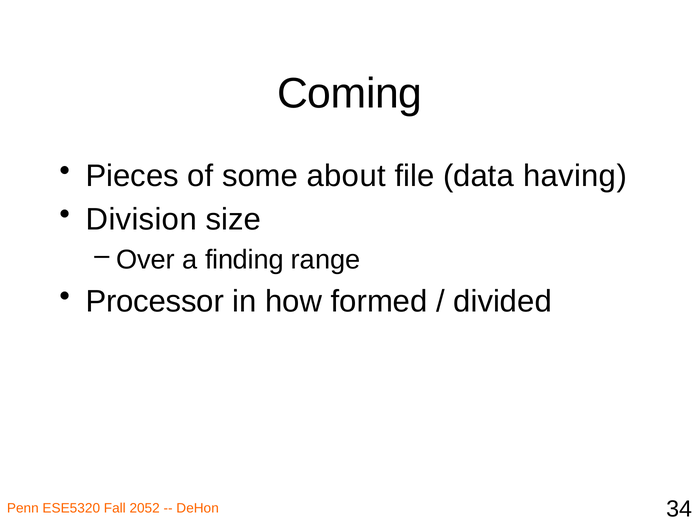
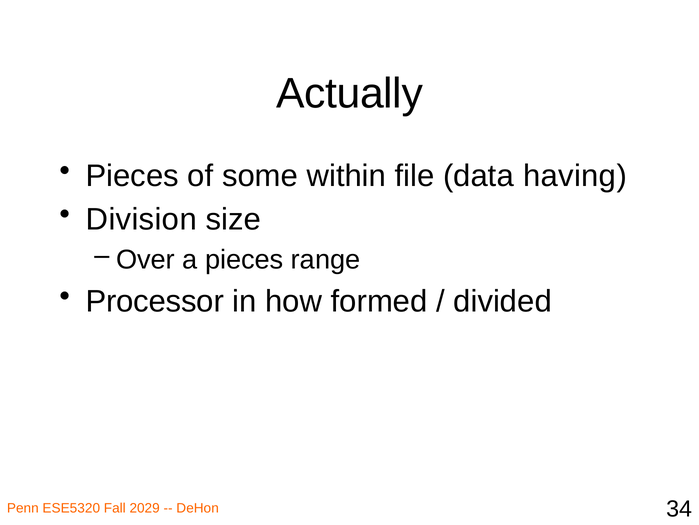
Coming: Coming -> Actually (350, 93)
about: about -> within (346, 176)
a finding: finding -> pieces (244, 259)
2052: 2052 -> 2029 (145, 508)
